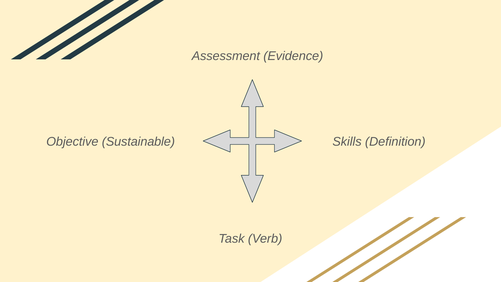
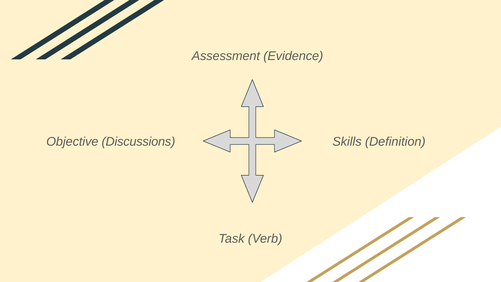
Sustainable: Sustainable -> Discussions (138, 142)
